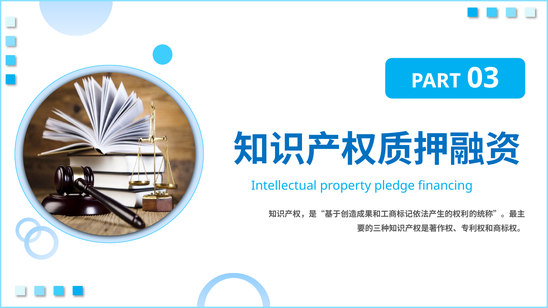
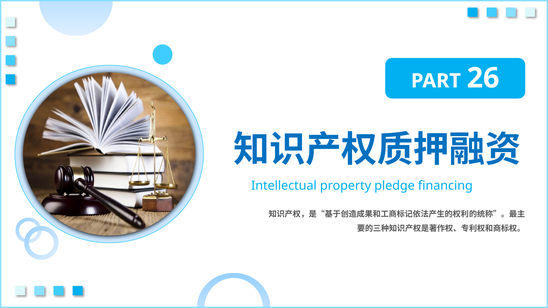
03: 03 -> 26 (483, 78)
